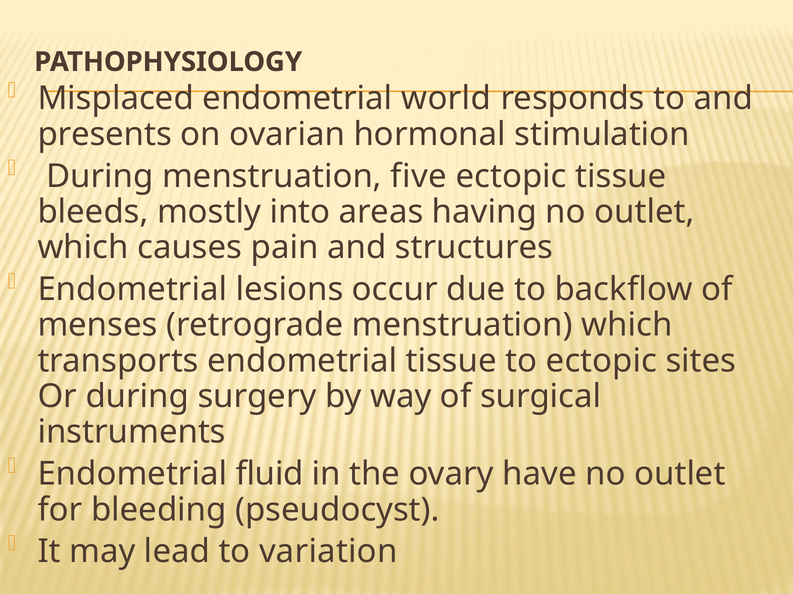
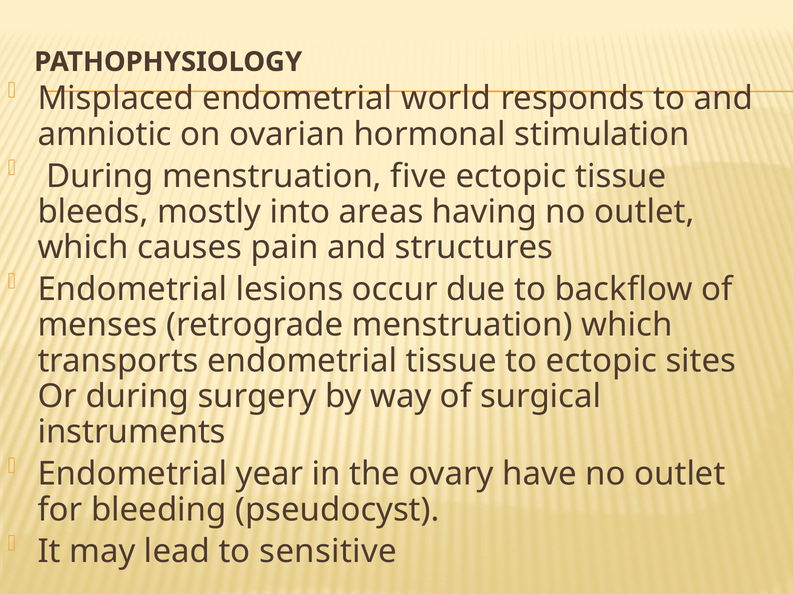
presents: presents -> amniotic (105, 134)
fluid: fluid -> year (269, 475)
variation: variation -> sensitive (328, 552)
